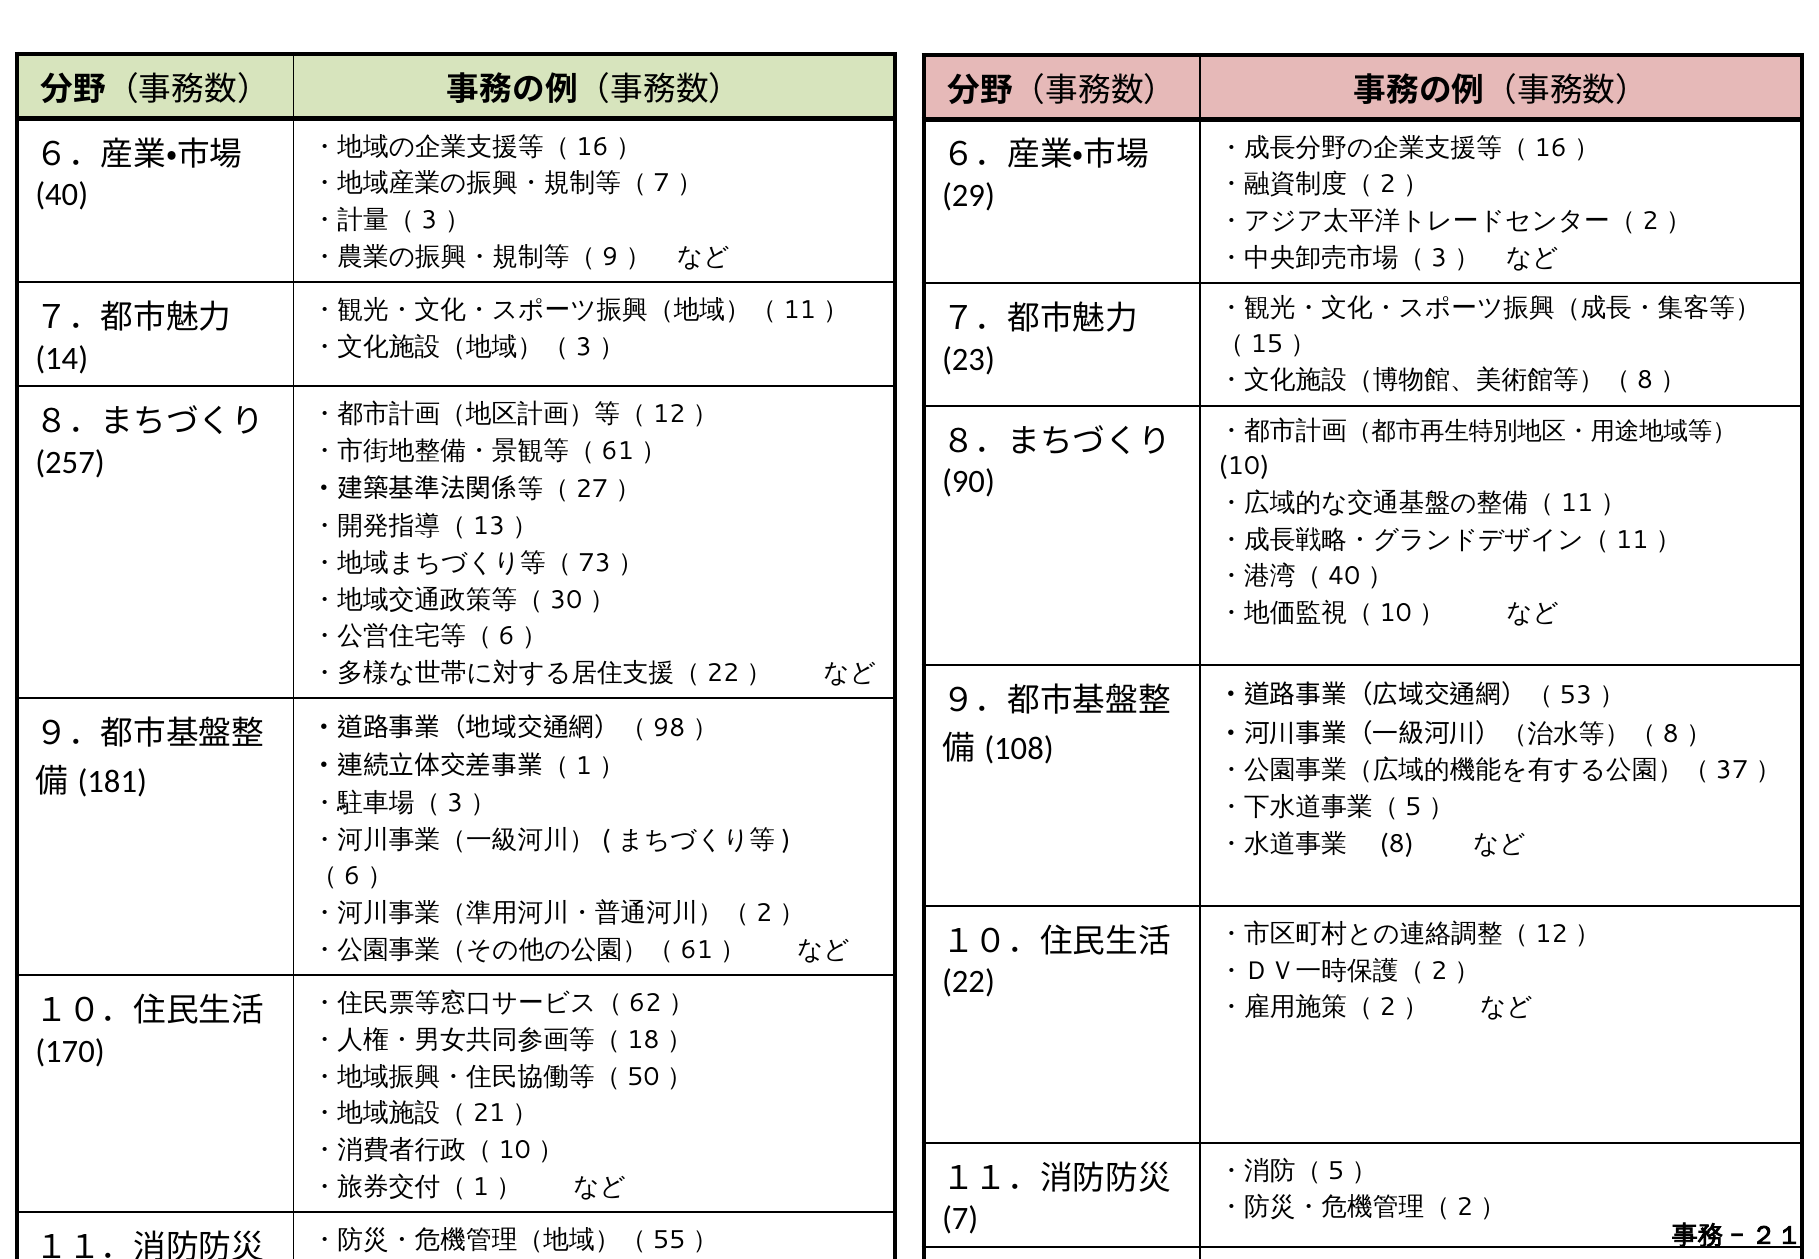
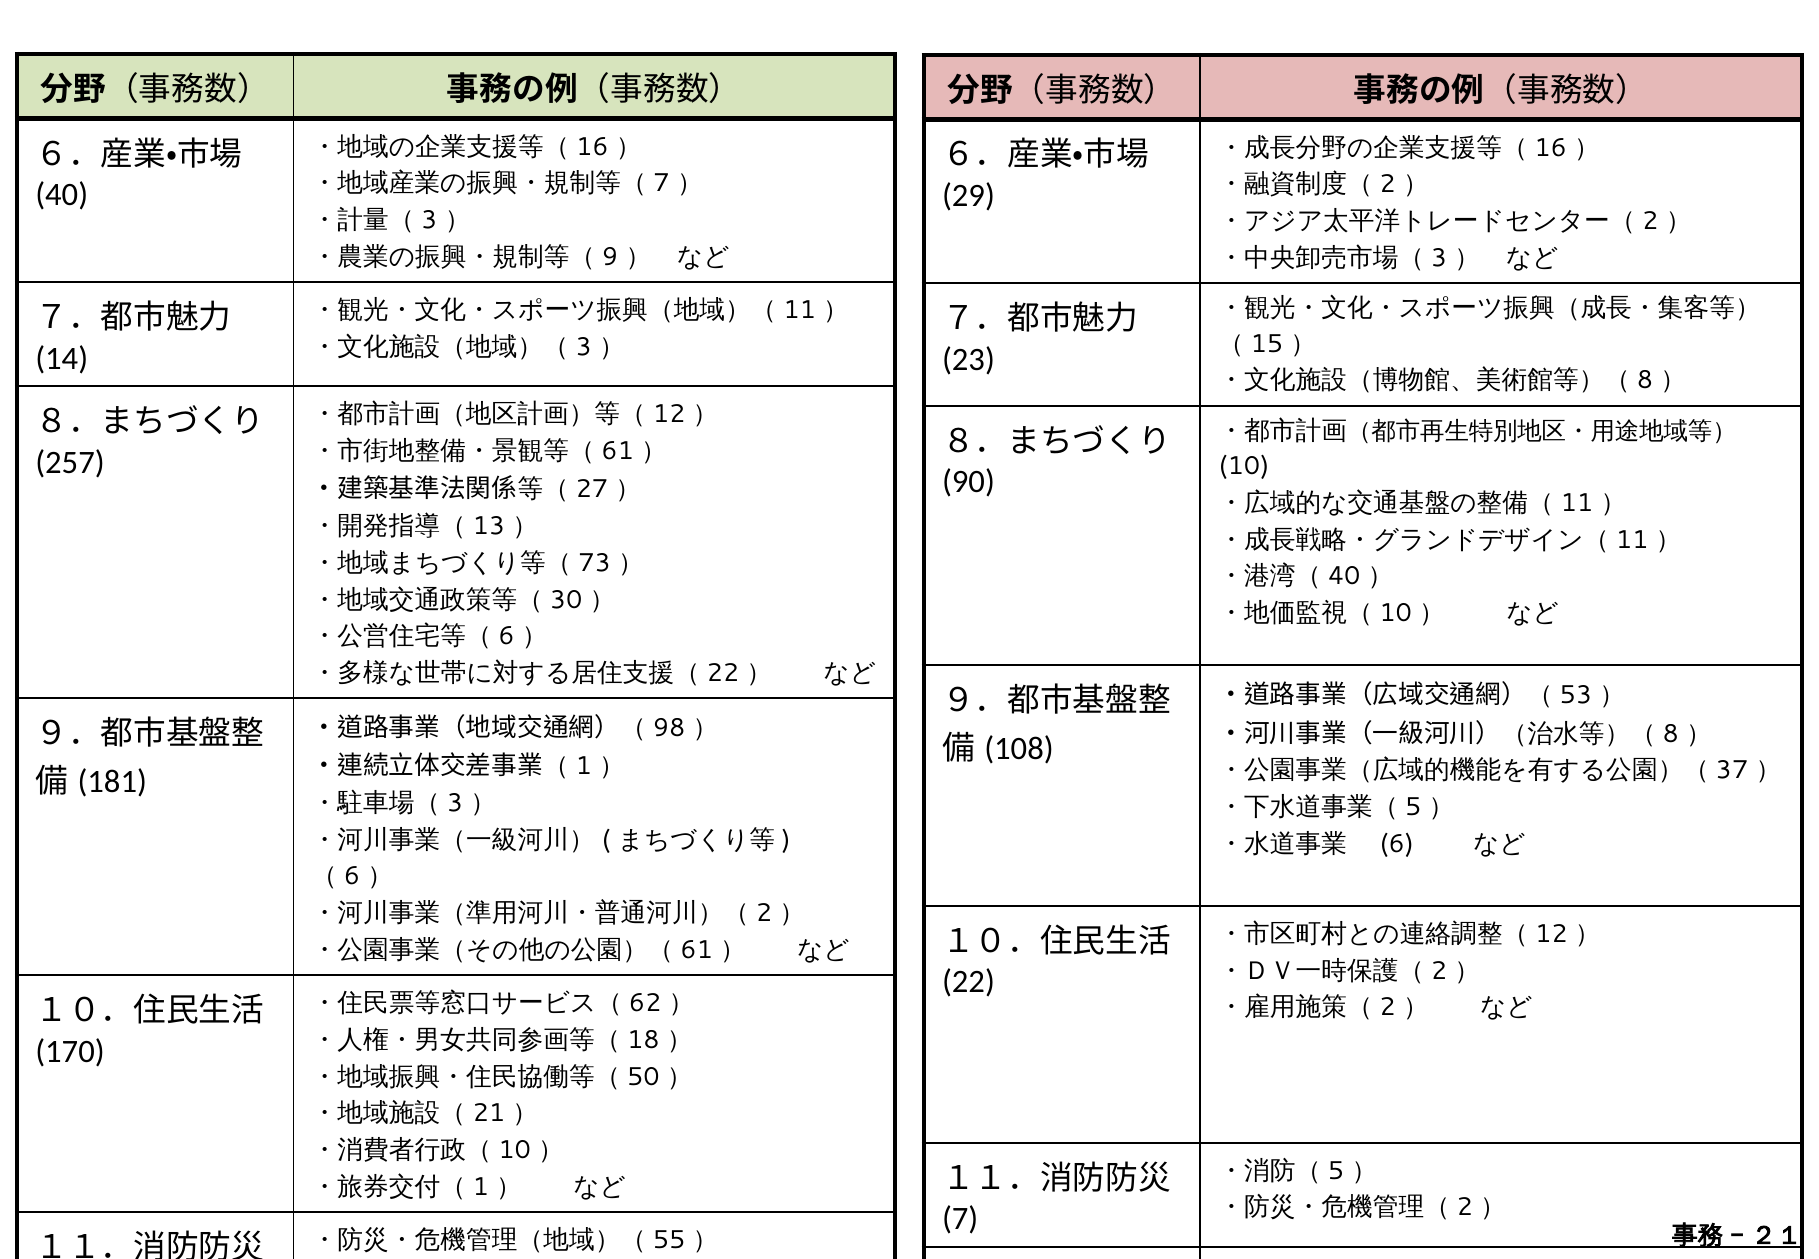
8: 8 -> 6 (1397, 844)
